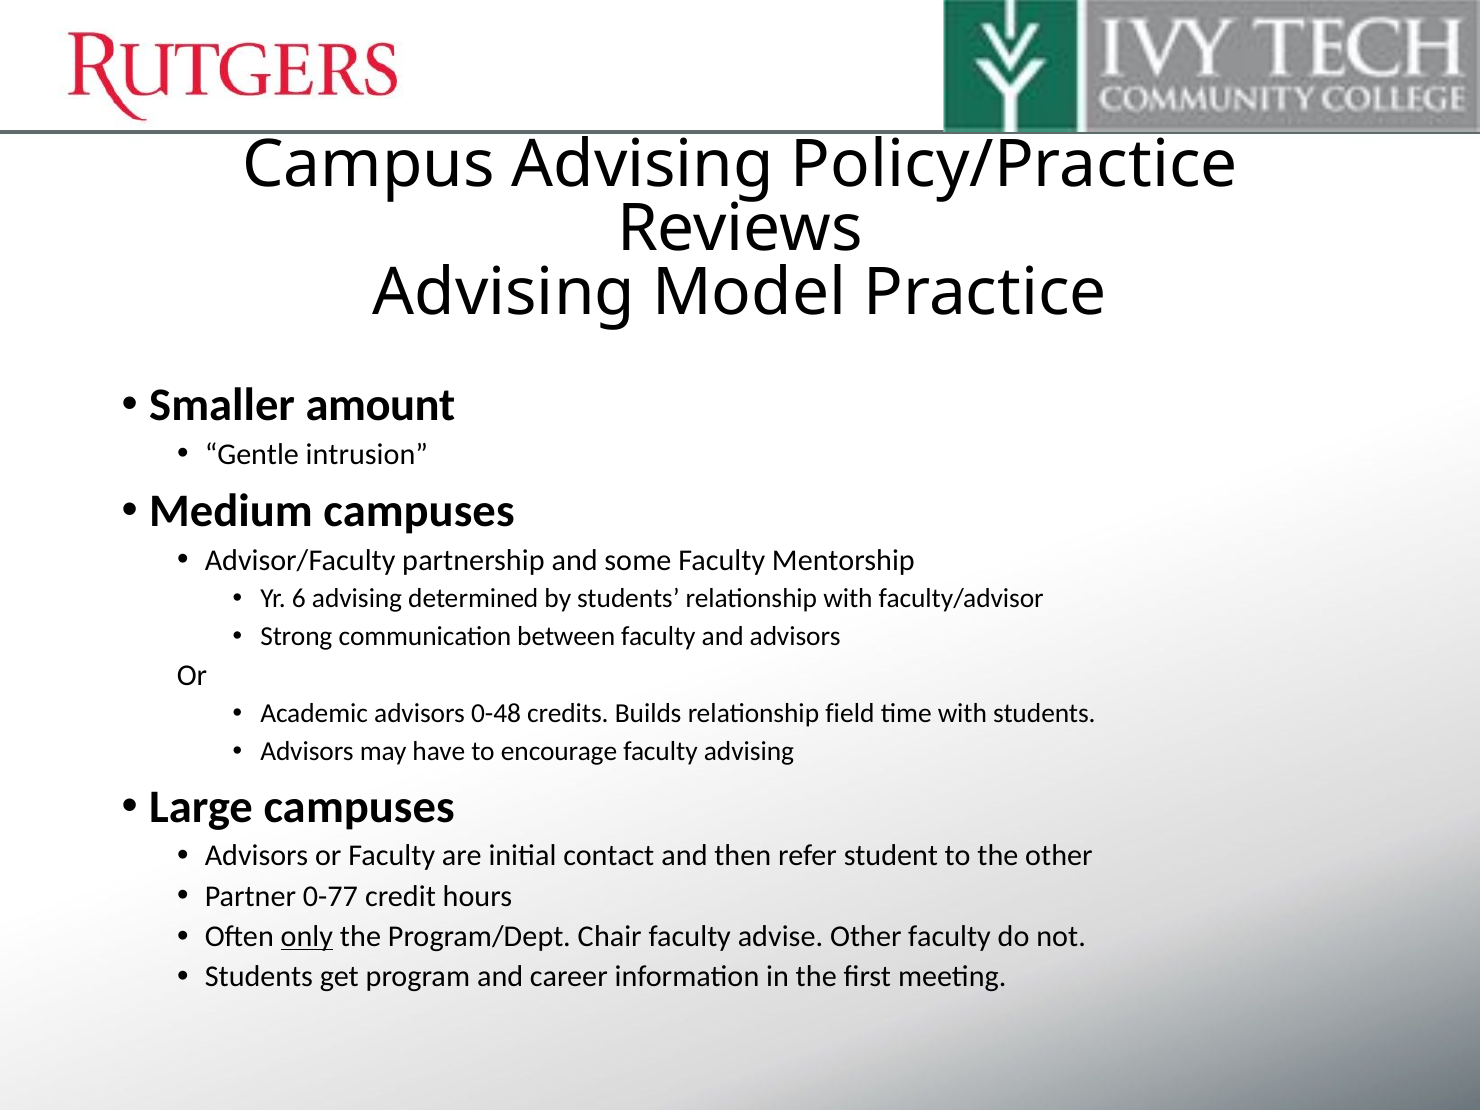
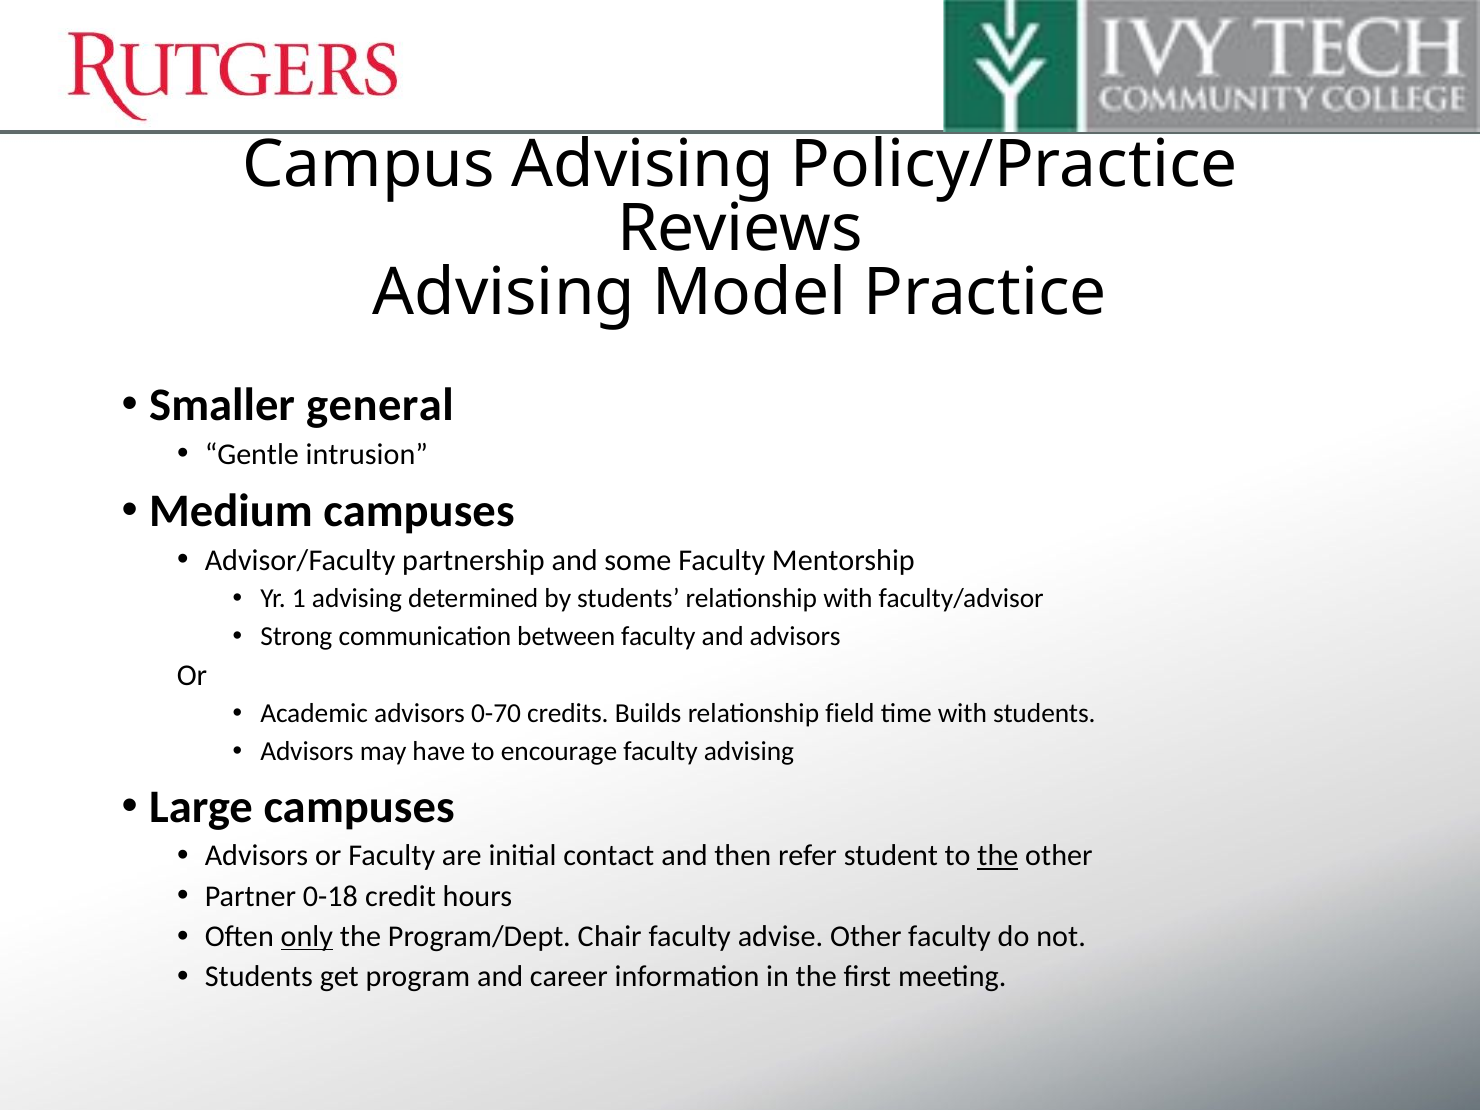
amount: amount -> general (380, 405)
6: 6 -> 1 (299, 599)
0-48: 0-48 -> 0-70 (496, 714)
the underline: none -> present (998, 856)
0-77: 0-77 -> 0-18 (330, 896)
